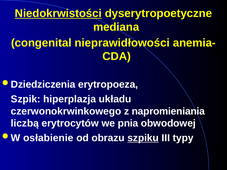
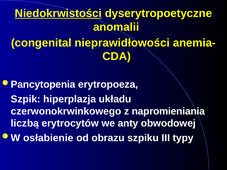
mediana: mediana -> anomalii (116, 27)
Dziedziczenia: Dziedziczenia -> Pancytopenia (43, 85)
pnia: pnia -> anty (128, 123)
szpiku underline: present -> none (143, 138)
